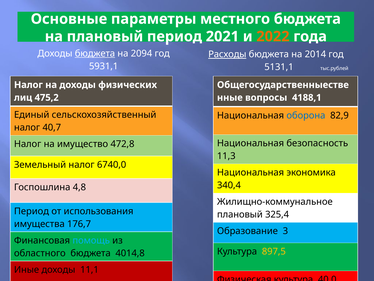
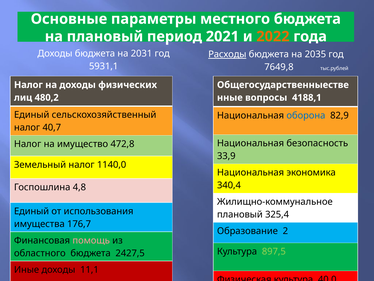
бюджета underline: present -> none (95, 53)
2094: 2094 -> 2031 (141, 53)
2014: 2014 -> 2035 (315, 54)
5131,1: 5131,1 -> 7649,8 (279, 67)
475,2: 475,2 -> 480,2 (47, 97)
11,3: 11,3 -> 33,9 (226, 156)
6740,0: 6740,0 -> 1140,0 (112, 164)
Период: Период -> Единый (32, 211)
3: 3 -> 2 (285, 231)
помощь colour: light blue -> pink (91, 240)
897,5 colour: yellow -> light green (274, 251)
4014,8: 4014,8 -> 2427,5 (130, 253)
